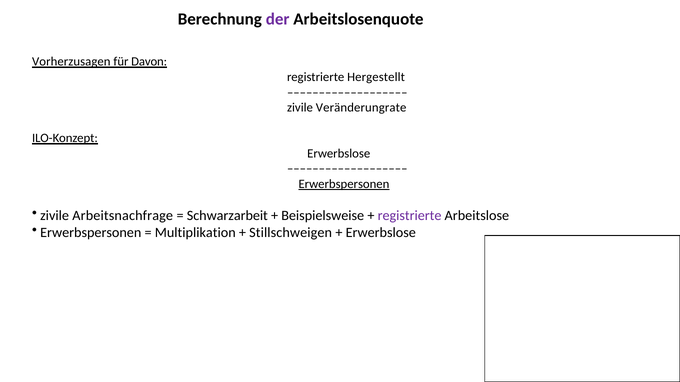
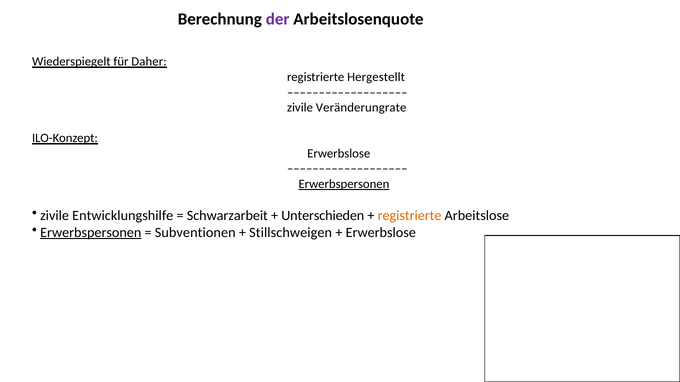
Vorherzusagen: Vorherzusagen -> Wiederspiegelt (71, 62)
Davon: Davon -> Daher (149, 62)
Arbeitsnachfrage: Arbeitsnachfrage -> Entwicklungshilfe (123, 216)
Beispielsweise: Beispielsweise -> Unterschieden (323, 216)
registrierte colour: purple -> orange (410, 216)
Erwerbspersonen underline: none -> present (91, 233)
Multiplikation: Multiplikation -> Subventionen (195, 233)
